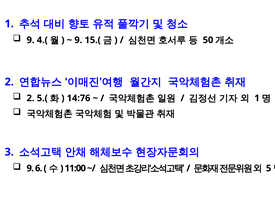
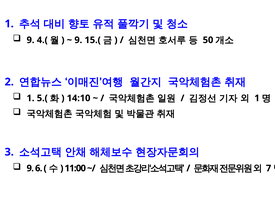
2: 2 -> 1 (31, 98)
14:76: 14:76 -> 14:10 (79, 98)
5: 5 -> 7 (269, 168)
